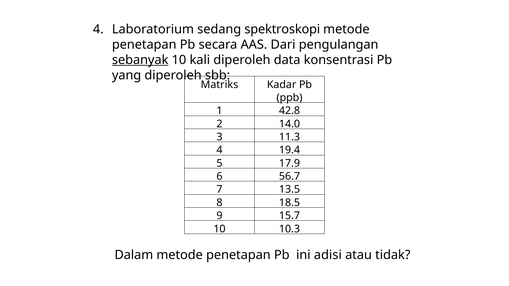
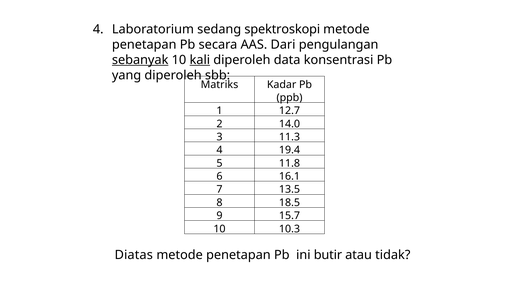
kali underline: none -> present (200, 60)
42.8: 42.8 -> 12.7 (289, 111)
17.9: 17.9 -> 11.8 (289, 163)
56.7: 56.7 -> 16.1 (289, 177)
Dalam: Dalam -> Diatas (134, 255)
adisi: adisi -> butir (328, 255)
